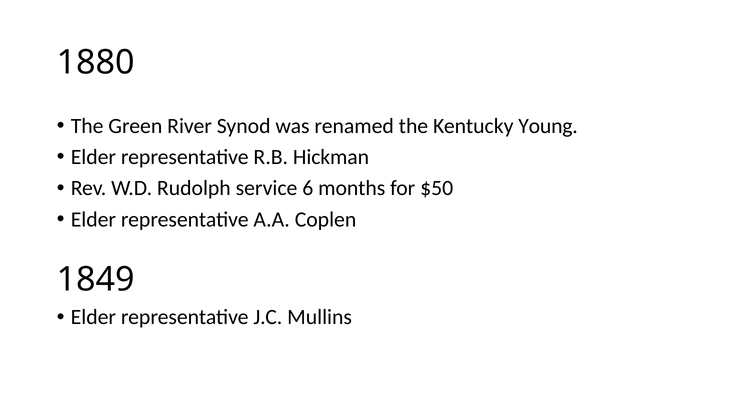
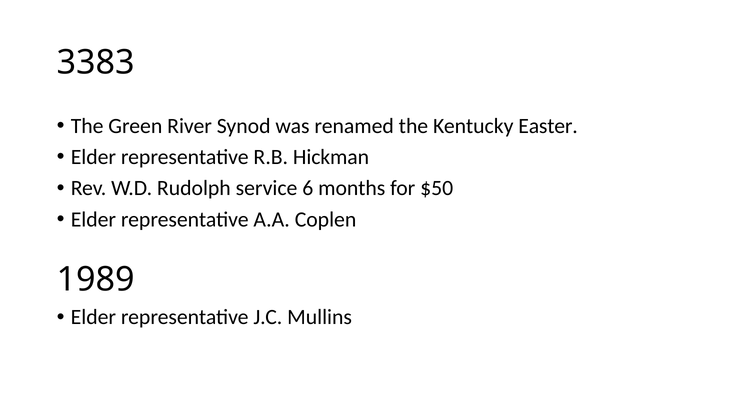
1880: 1880 -> 3383 (96, 63)
Young: Young -> Easter (548, 126)
1849: 1849 -> 1989 (96, 279)
